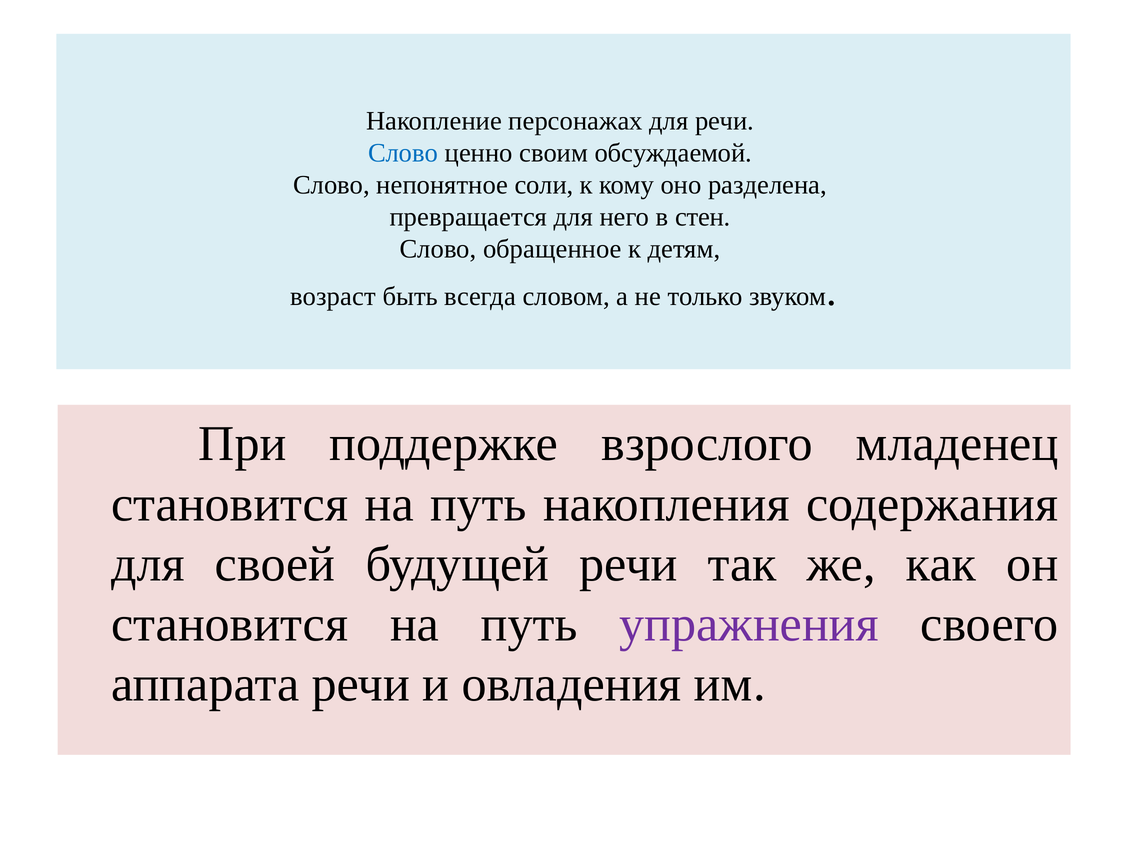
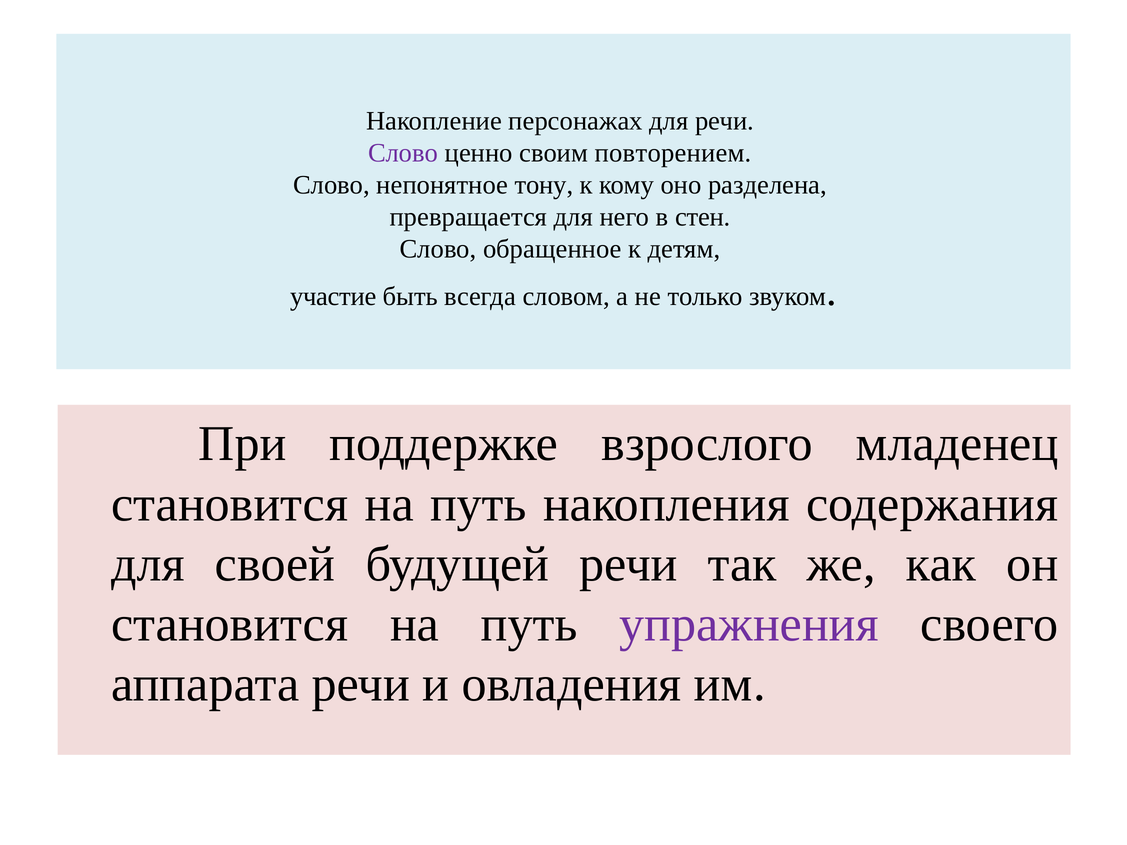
Слово colour: blue -> purple (403, 153)
обсуждаемой: обсуждаемой -> повторением (673, 153)
соли: соли -> тону (544, 185)
возраст: возраст -> участие (333, 297)
